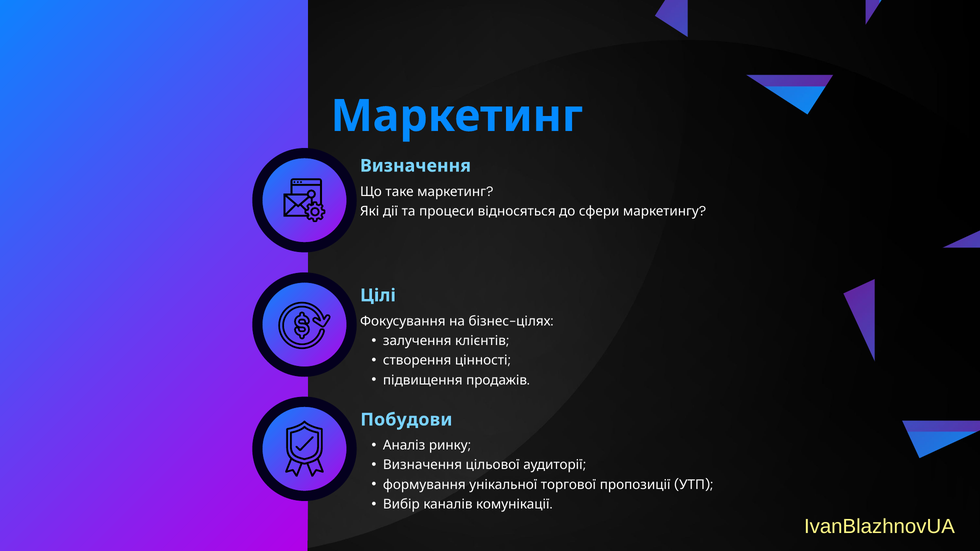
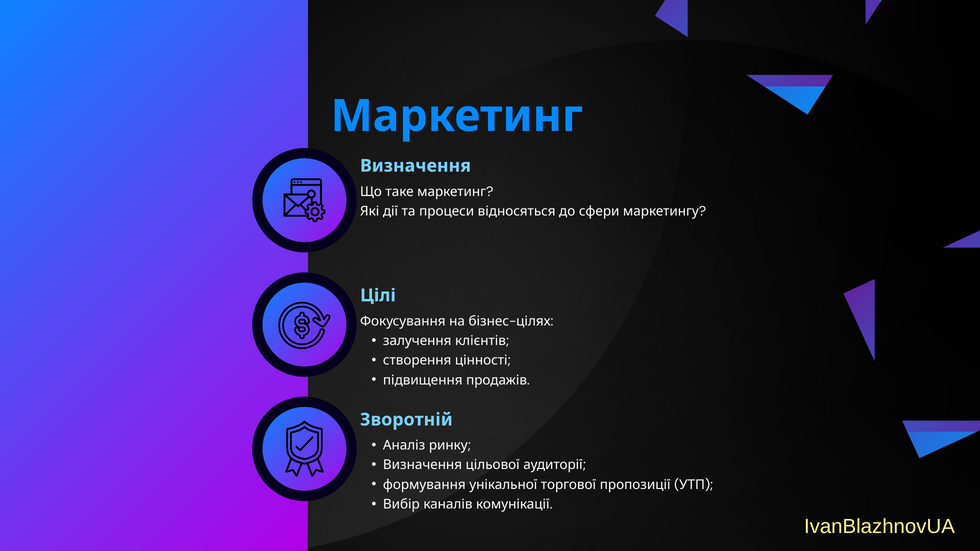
Побудови: Побудови -> Зворотній (406, 420)
